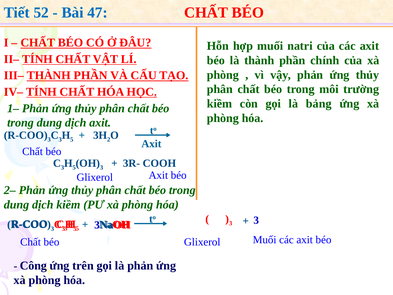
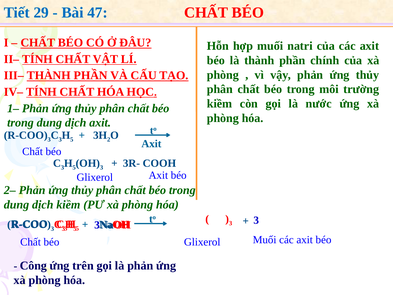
52: 52 -> 29 (41, 13)
bảng: bảng -> nước (319, 104)
